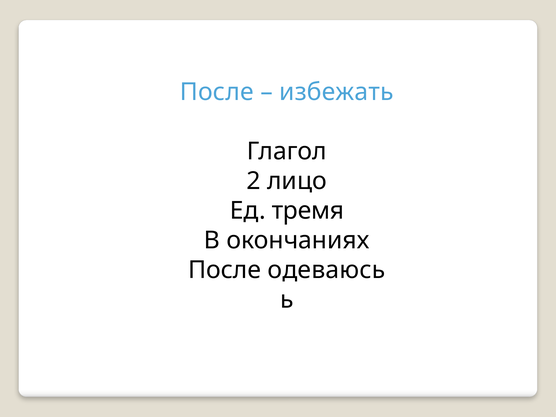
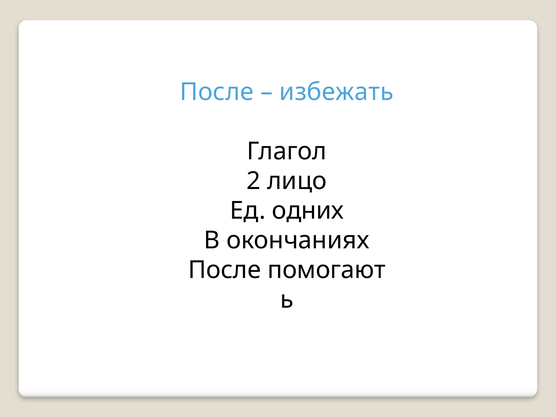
тремя: тремя -> одних (308, 211)
одеваюсь: одеваюсь -> помогают (327, 270)
